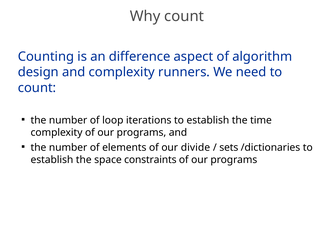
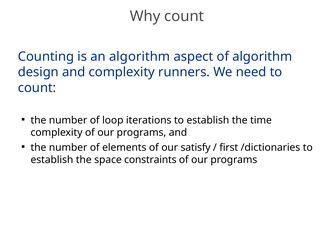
an difference: difference -> algorithm (140, 57)
divide: divide -> satisfy (196, 148)
sets: sets -> first (229, 148)
